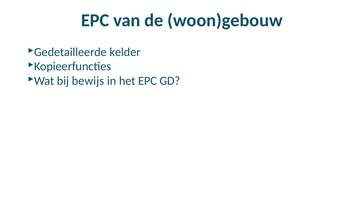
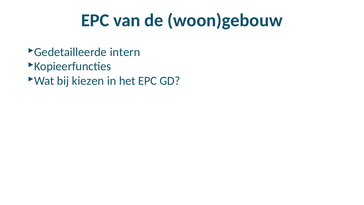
kelder: kelder -> intern (125, 52)
bewijs: bewijs -> kiezen (88, 81)
